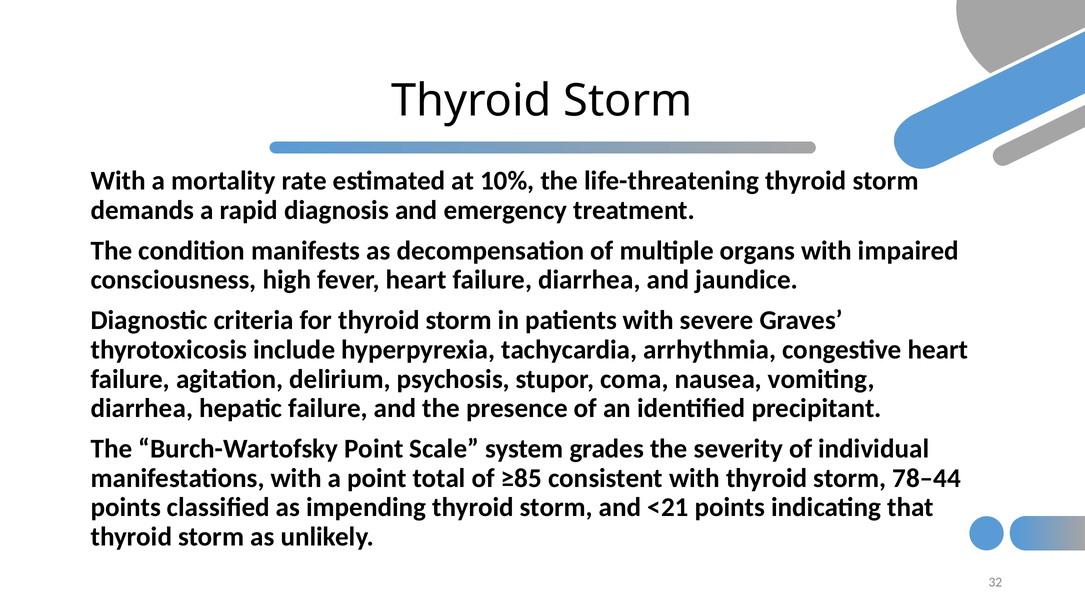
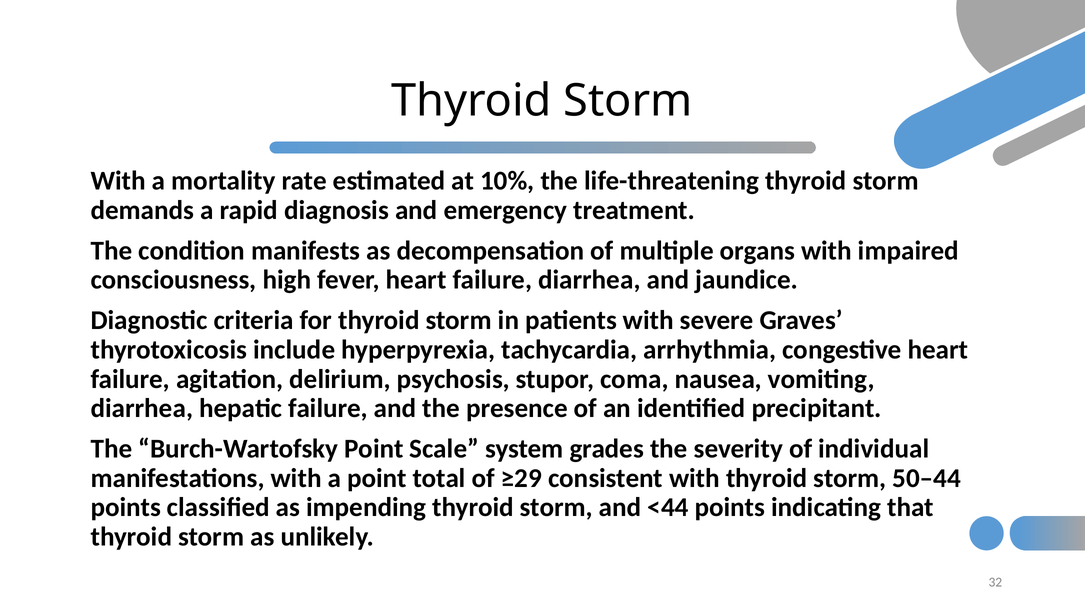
≥85: ≥85 -> ≥29 (521, 478)
78–44: 78–44 -> 50–44 (927, 478)
<21: <21 -> <44 (668, 508)
